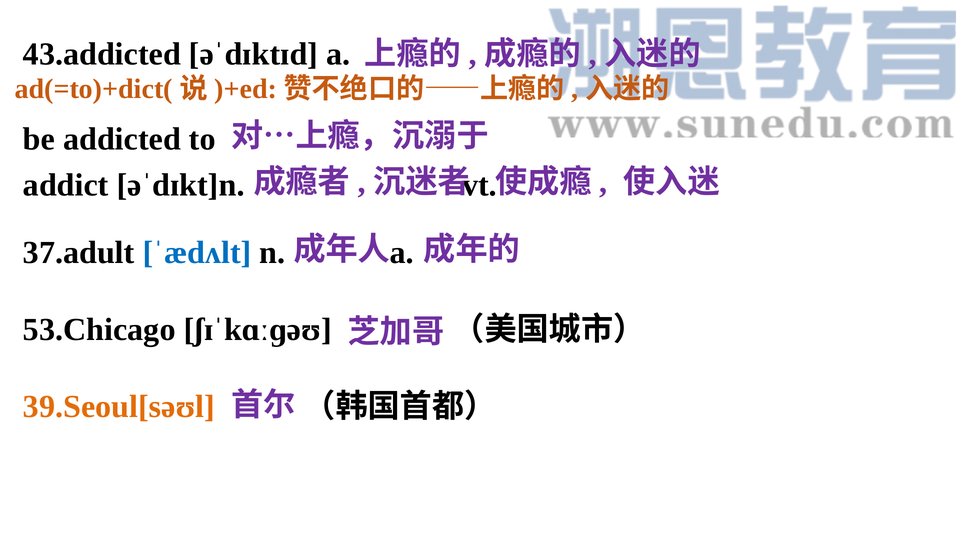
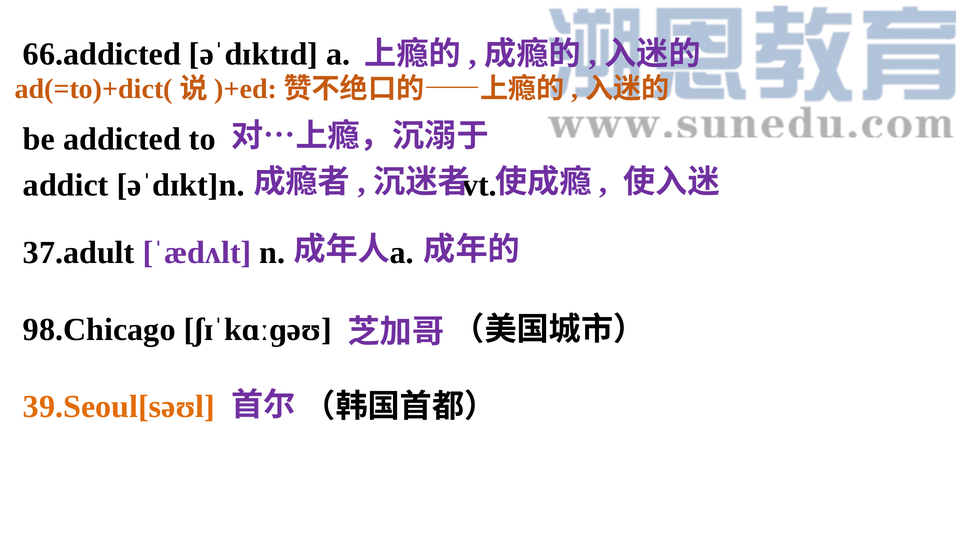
43.addicted: 43.addicted -> 66.addicted (102, 54)
ˈædʌlt colour: blue -> purple (197, 253)
53.Chicago: 53.Chicago -> 98.Chicago (99, 330)
